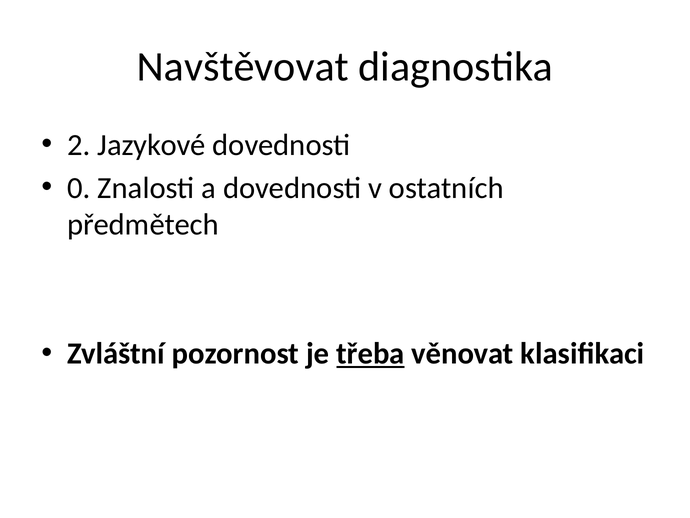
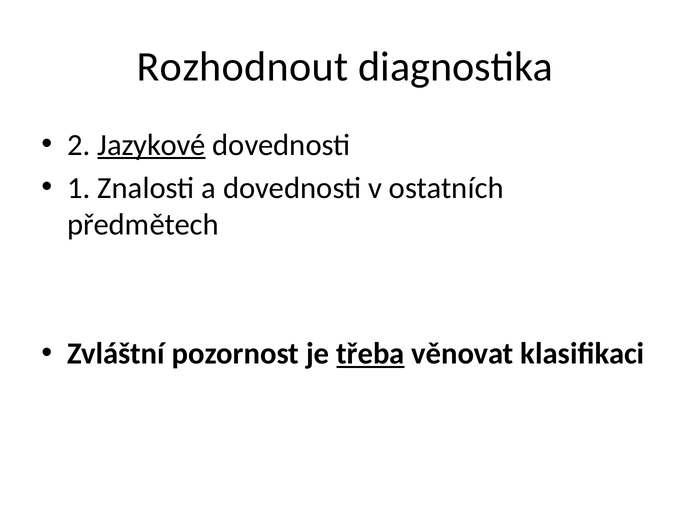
Navštěvovat: Navštěvovat -> Rozhodnout (243, 67)
Jazykové underline: none -> present (152, 145)
0: 0 -> 1 (79, 188)
